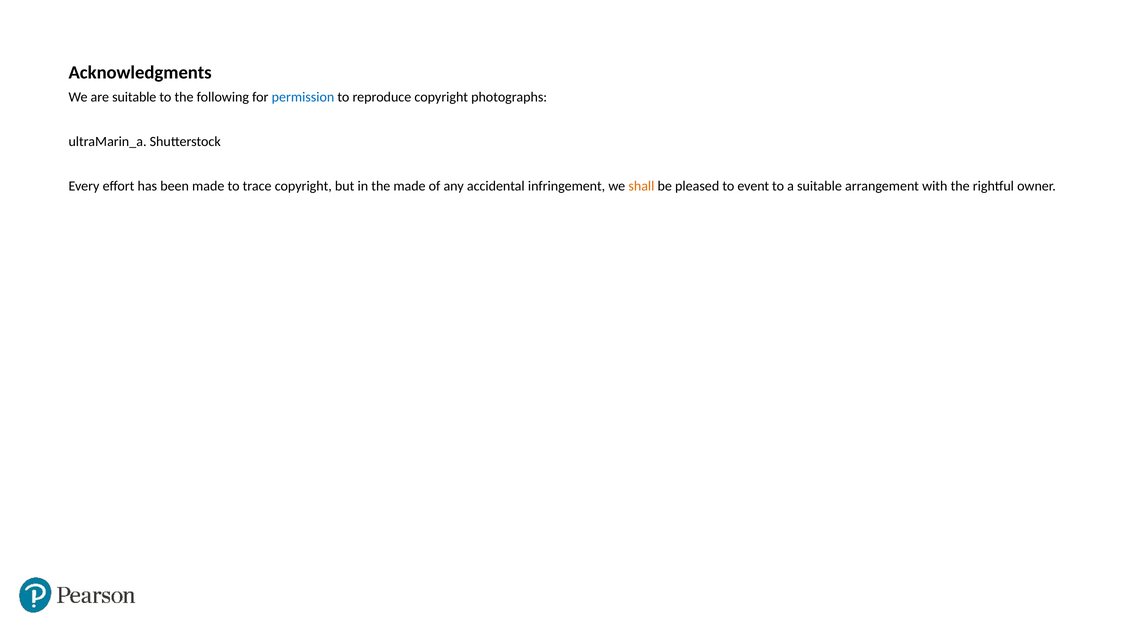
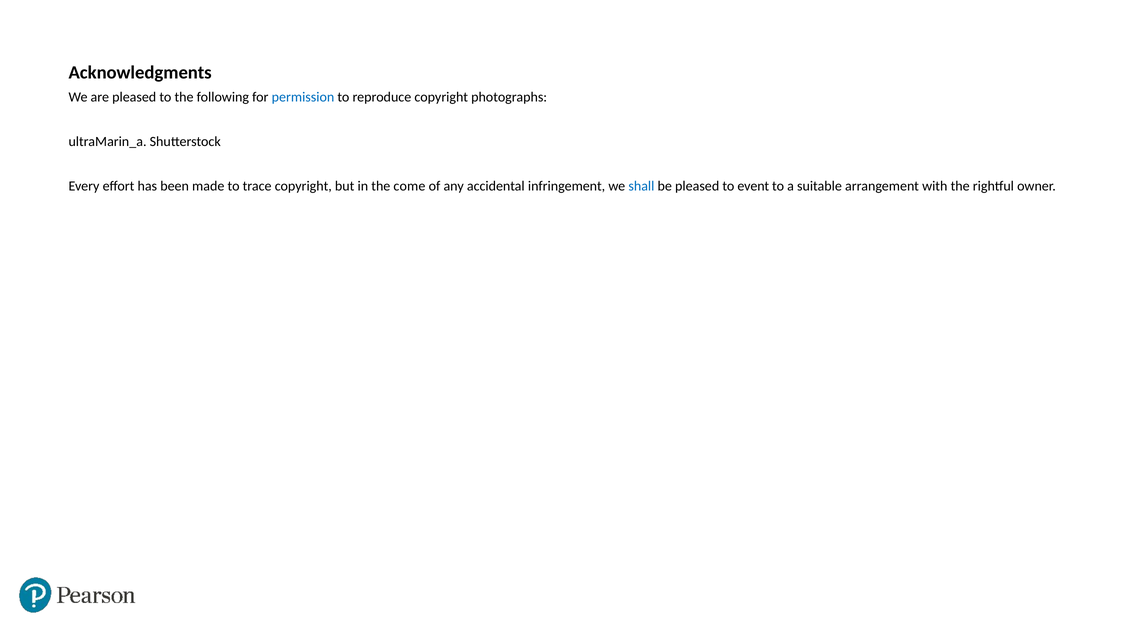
are suitable: suitable -> pleased (134, 97)
the made: made -> come (409, 186)
shall colour: orange -> blue (641, 186)
